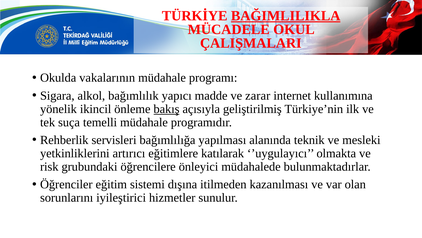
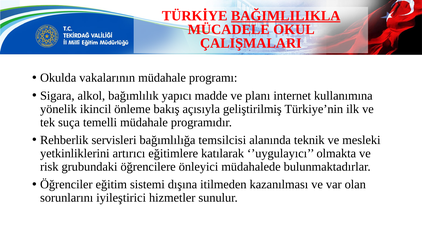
zarar: zarar -> planı (258, 95)
bakış underline: present -> none (166, 109)
yapılması: yapılması -> temsilcisi (222, 140)
